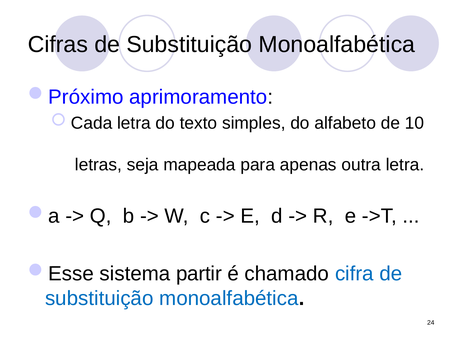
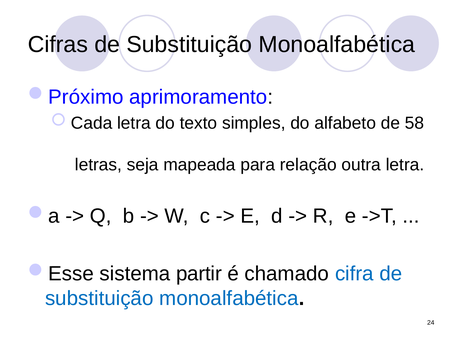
10: 10 -> 58 (415, 123)
apenas: apenas -> relação (308, 165)
